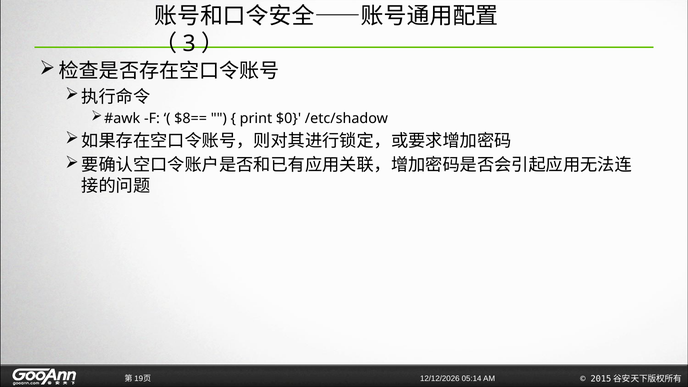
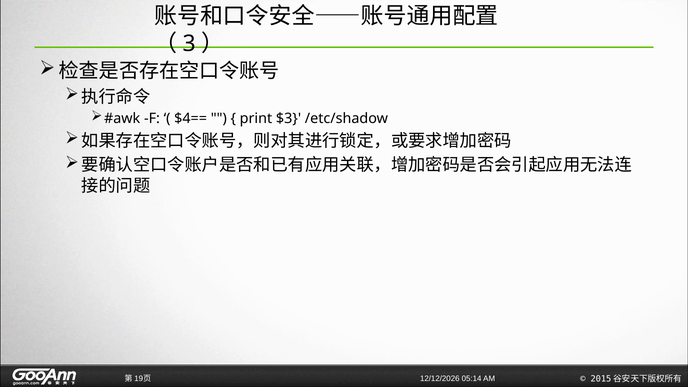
$8==: $8== -> $4== (191, 119)
$0: $0 -> $3 (289, 119)
